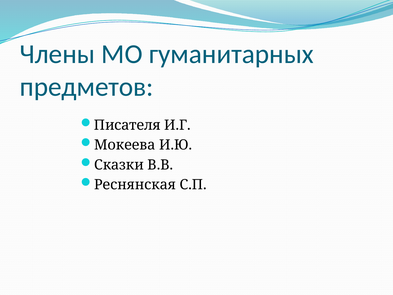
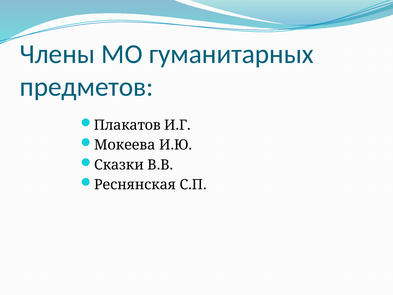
Писателя: Писателя -> Плакатов (127, 125)
